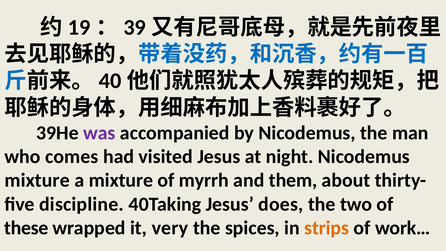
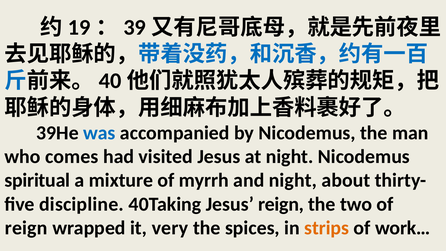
was colour: purple -> blue (99, 133)
mixture: mixture -> spiritual (37, 180)
and them: them -> night (293, 180)
Jesus does: does -> reign (281, 204)
these: these -> reign (26, 228)
